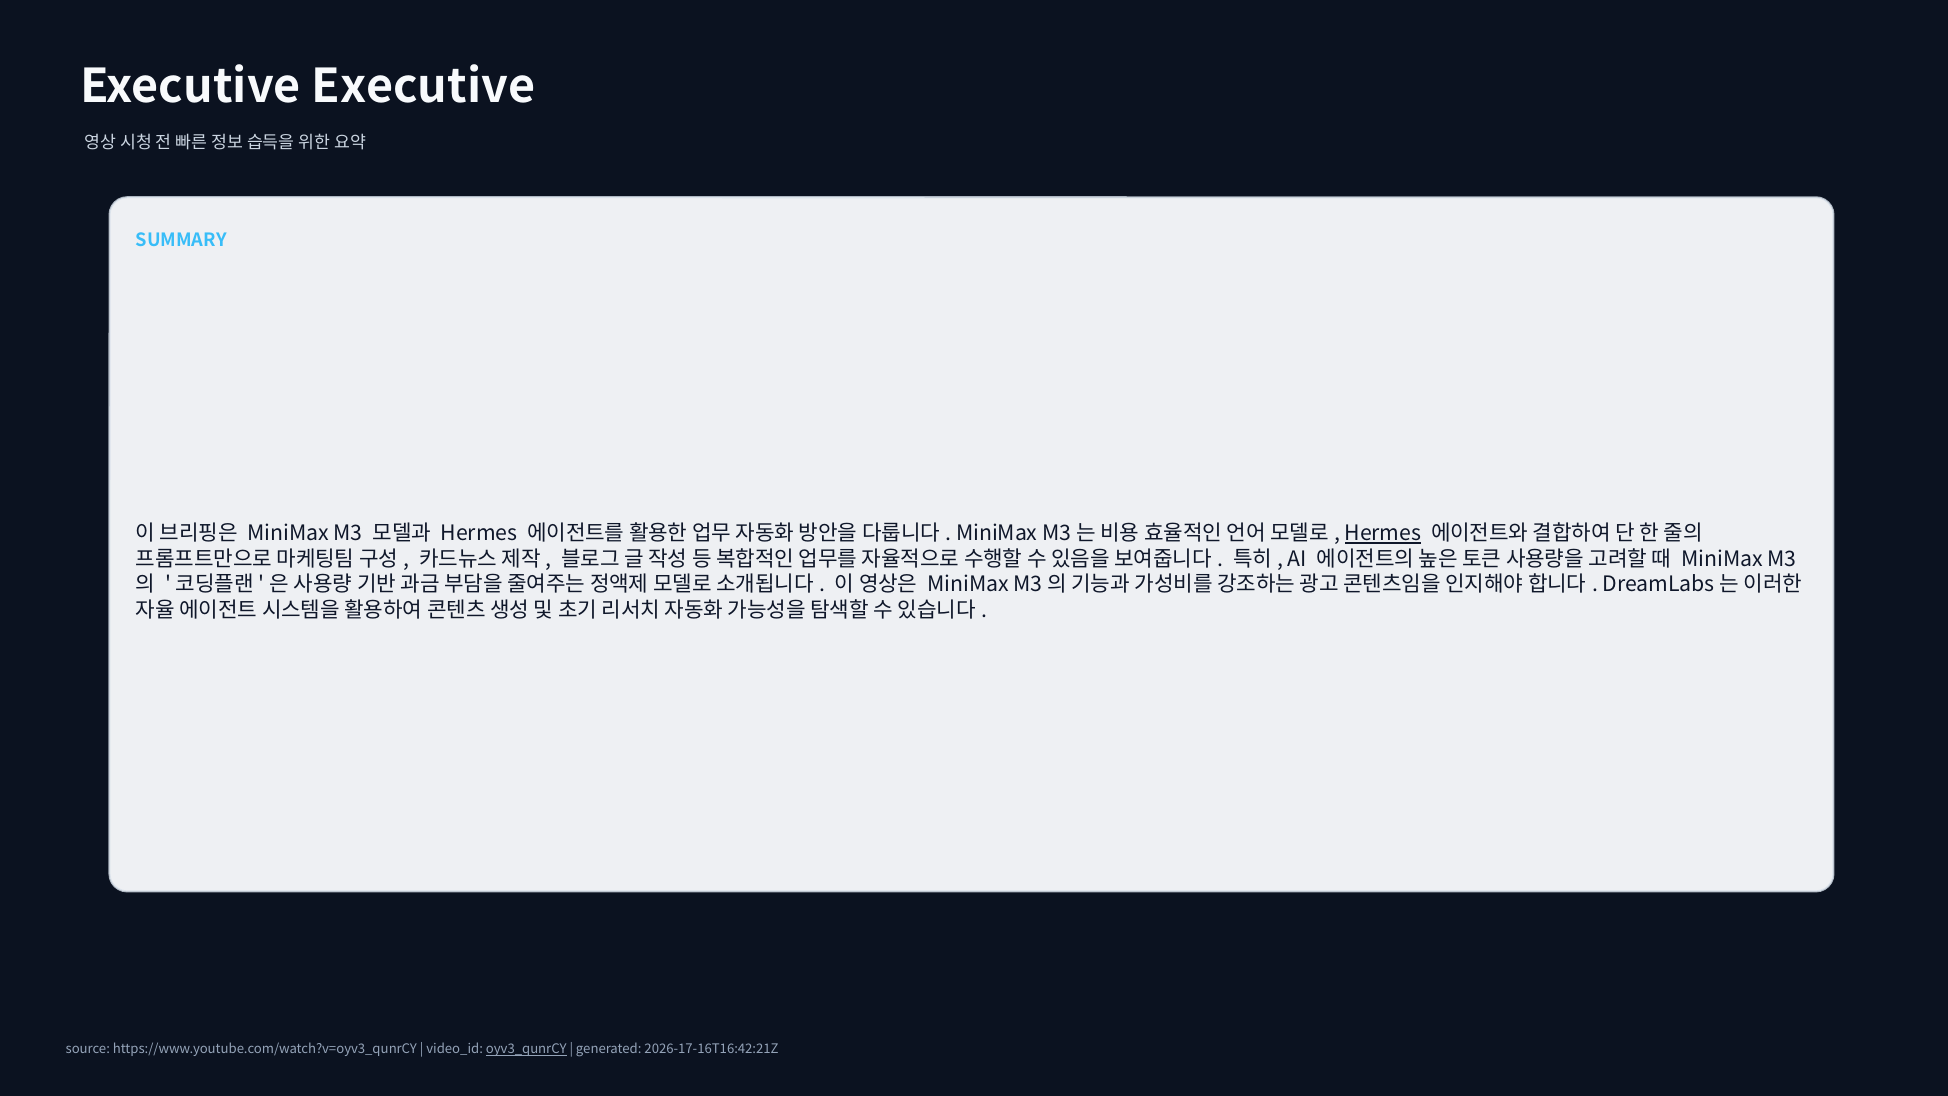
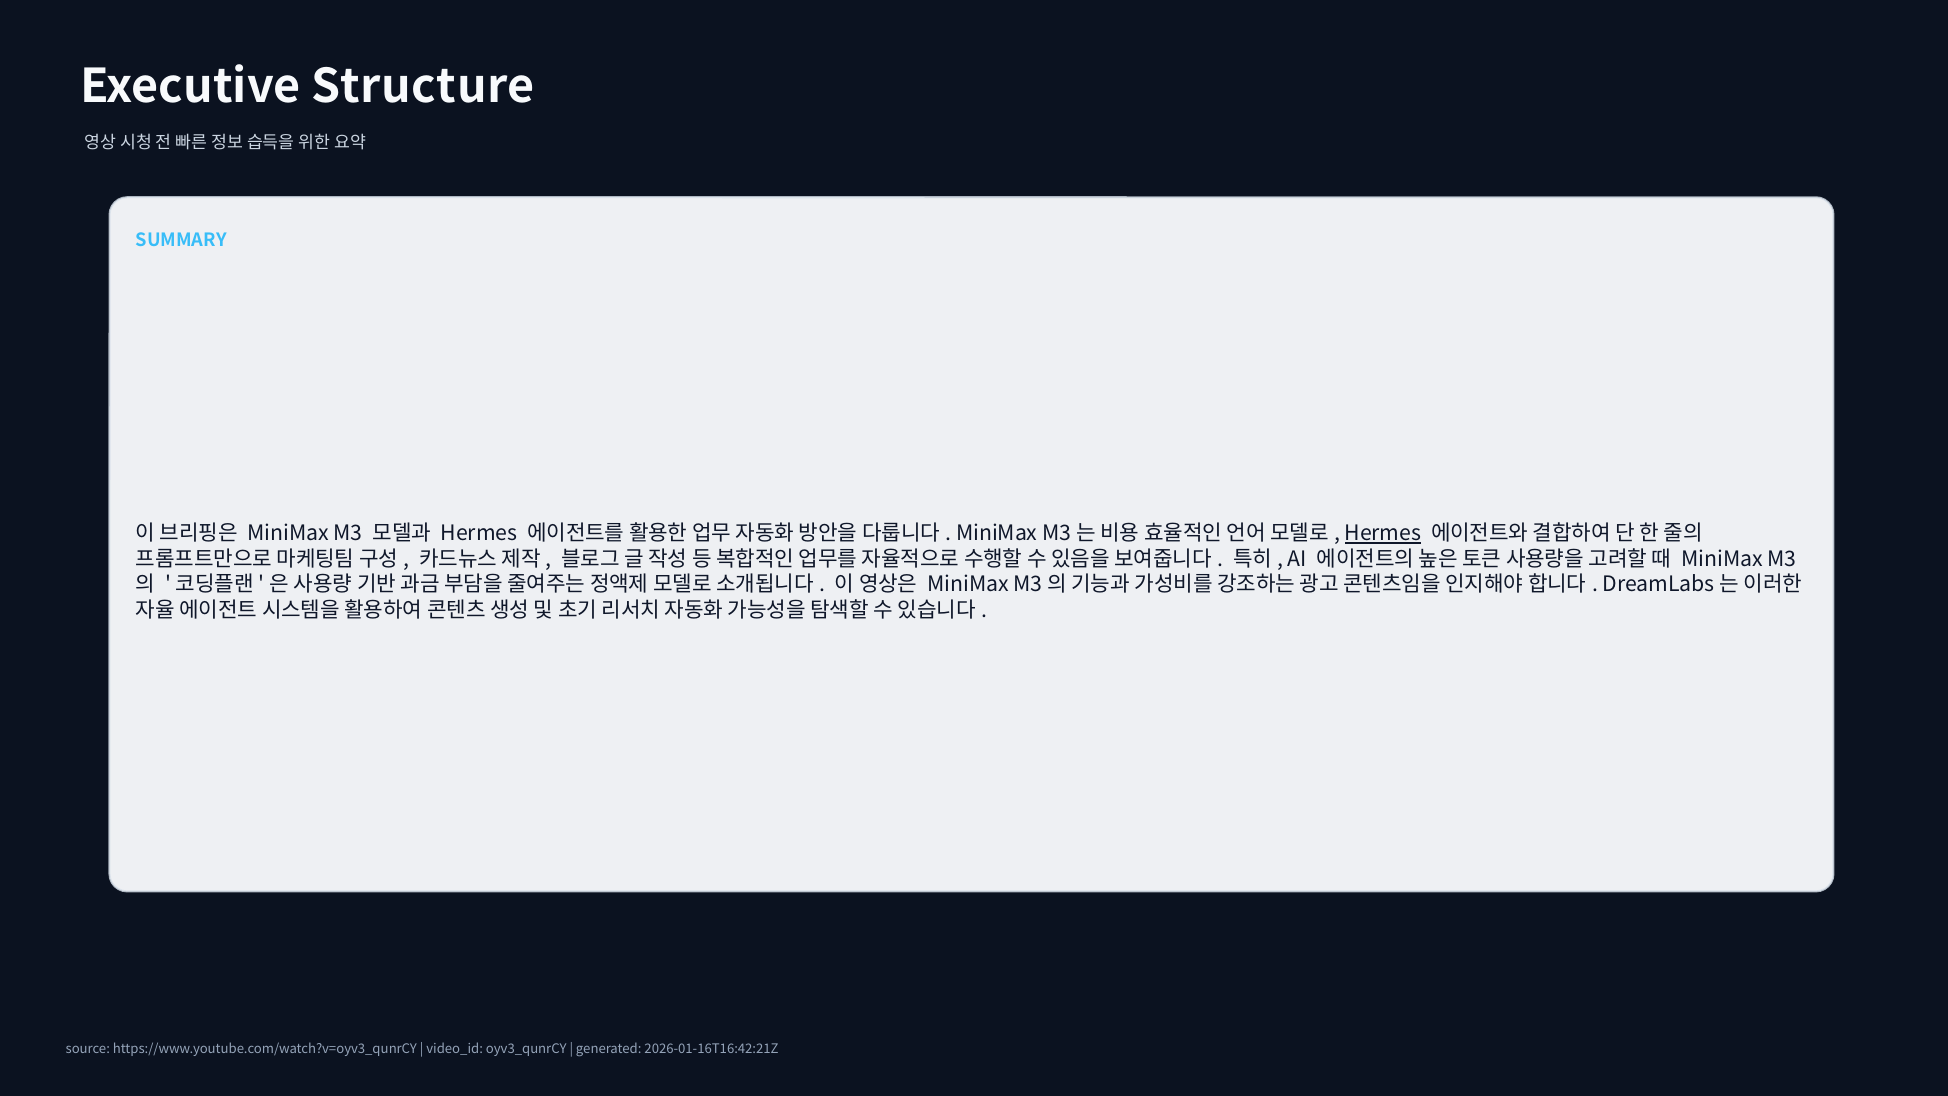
Executive Executive: Executive -> Structure (423, 87)
oyv3_qunrCY underline: present -> none (526, 1049)
2026-17-16T16:42:21Z: 2026-17-16T16:42:21Z -> 2026-01-16T16:42:21Z (712, 1049)
